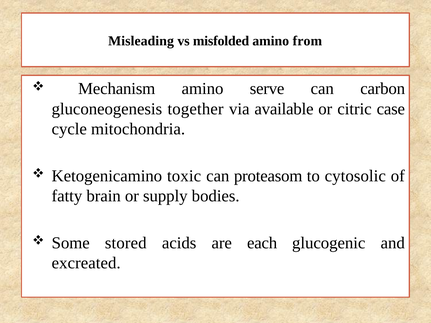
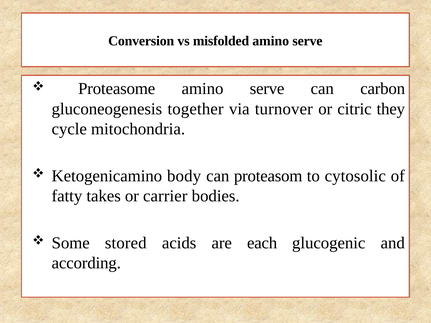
Misleading: Misleading -> Conversion (141, 41)
from: from -> serve (307, 41)
Mechanism: Mechanism -> Proteasome (117, 89)
available: available -> turnover (284, 109)
case: case -> they (391, 109)
toxic: toxic -> body (184, 176)
brain: brain -> takes (104, 196)
supply: supply -> carrier (165, 196)
excreated: excreated -> according (86, 263)
